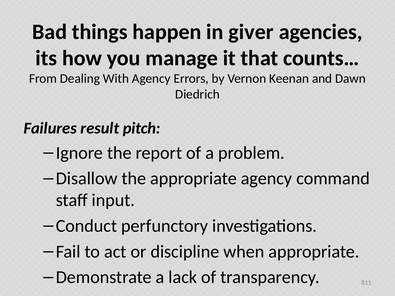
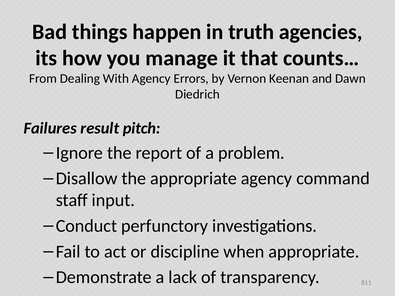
giver: giver -> truth (251, 32)
